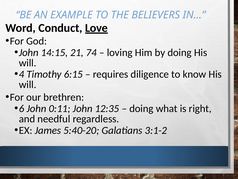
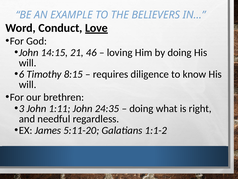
74: 74 -> 46 (91, 52)
4: 4 -> 6 (22, 74)
6:15: 6:15 -> 8:15 (73, 74)
6: 6 -> 3 (22, 108)
0:11: 0:11 -> 1:11 (60, 108)
12:35: 12:35 -> 24:35 (107, 108)
5:40-20: 5:40-20 -> 5:11-20 (81, 130)
3:1-2: 3:1-2 -> 1:1-2 (156, 130)
